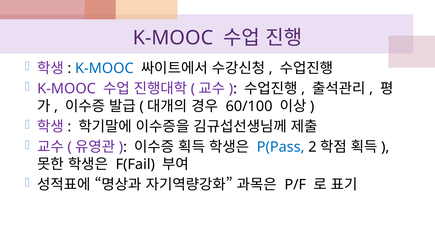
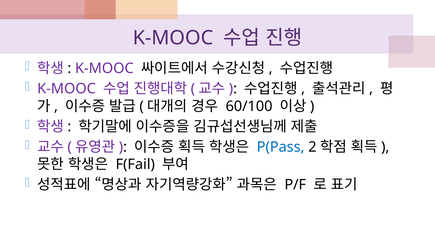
K-MOOC colour: blue -> purple (104, 68)
